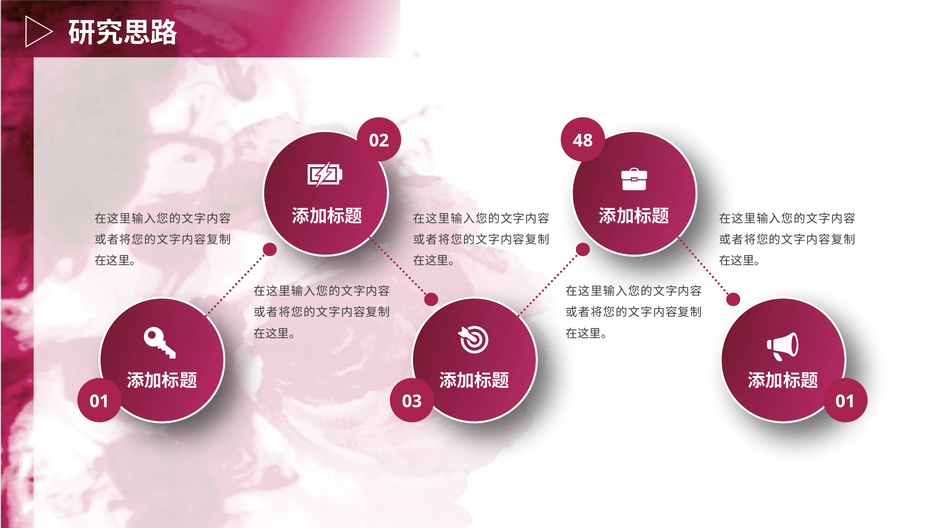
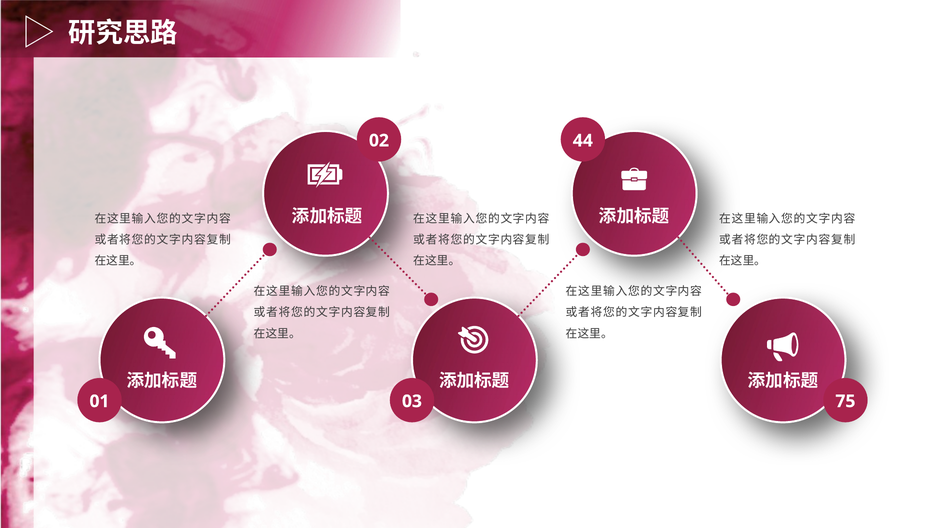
48: 48 -> 44 (583, 141)
03 01: 01 -> 75 (845, 401)
